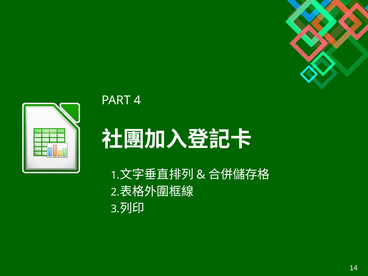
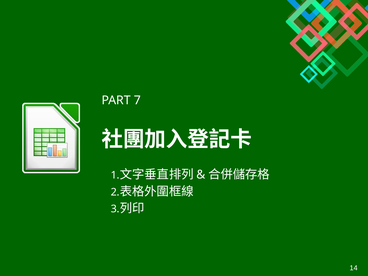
4: 4 -> 7 (137, 100)
